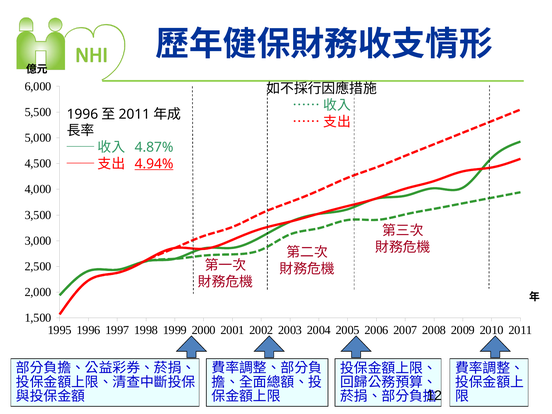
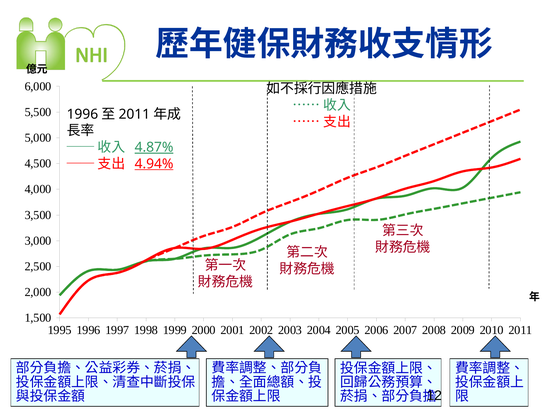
4.87% underline: none -> present (154, 147)
